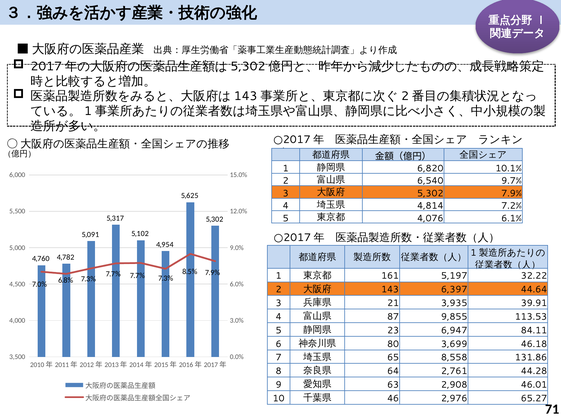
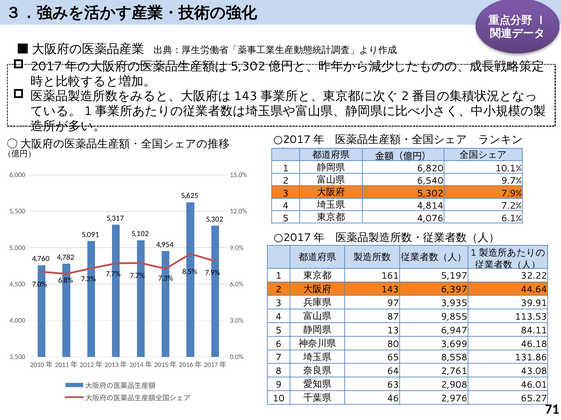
21: 21 -> 97 (393, 304)
23: 23 -> 13 (393, 331)
44.28: 44.28 -> 43.08 (534, 372)
